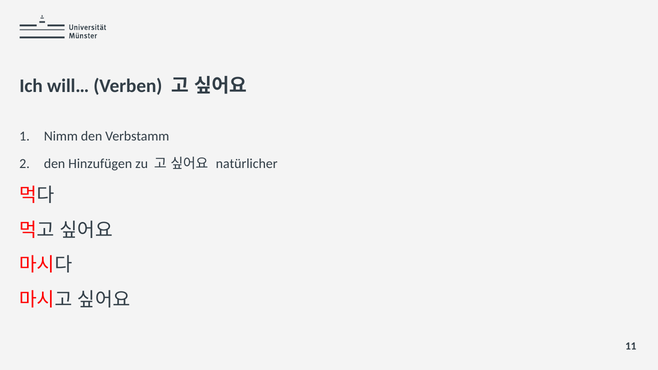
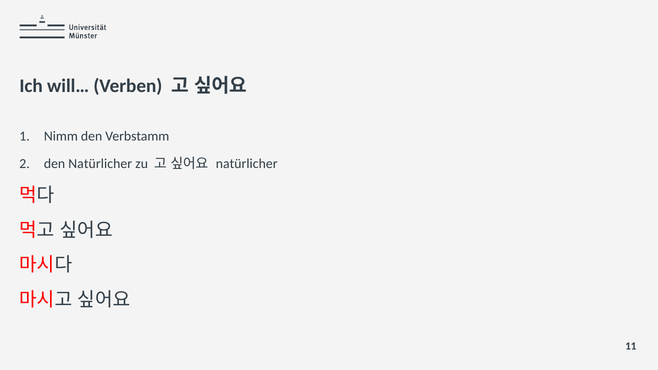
den Hinzufügen: Hinzufügen -> Natürlicher (100, 164)
